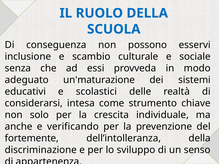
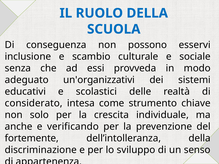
un'maturazione: un'maturazione -> un'organizzativi (99, 80)
considerarsi: considerarsi -> considerato (34, 103)
